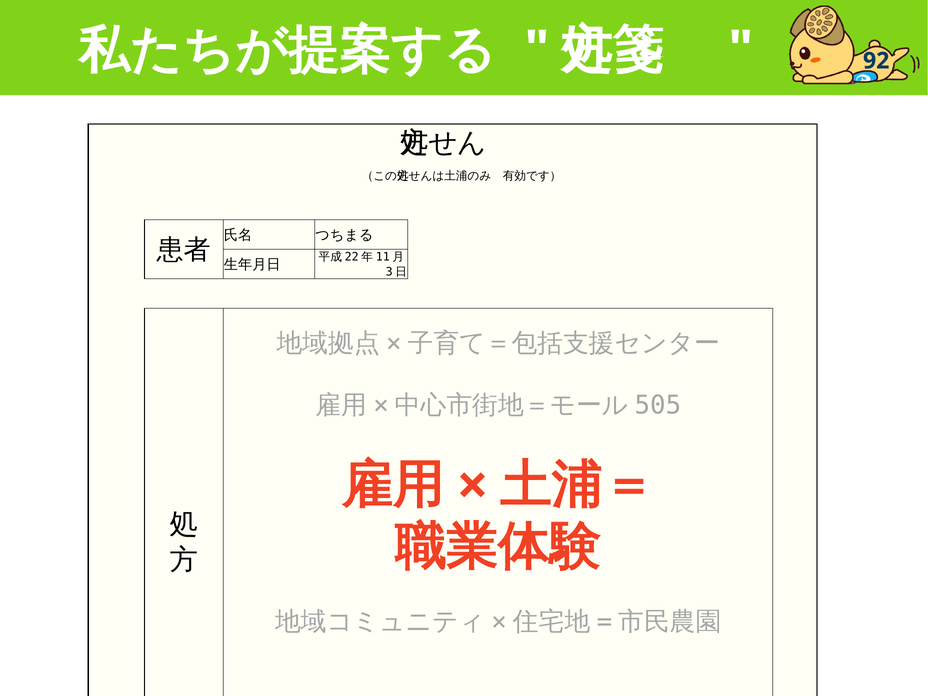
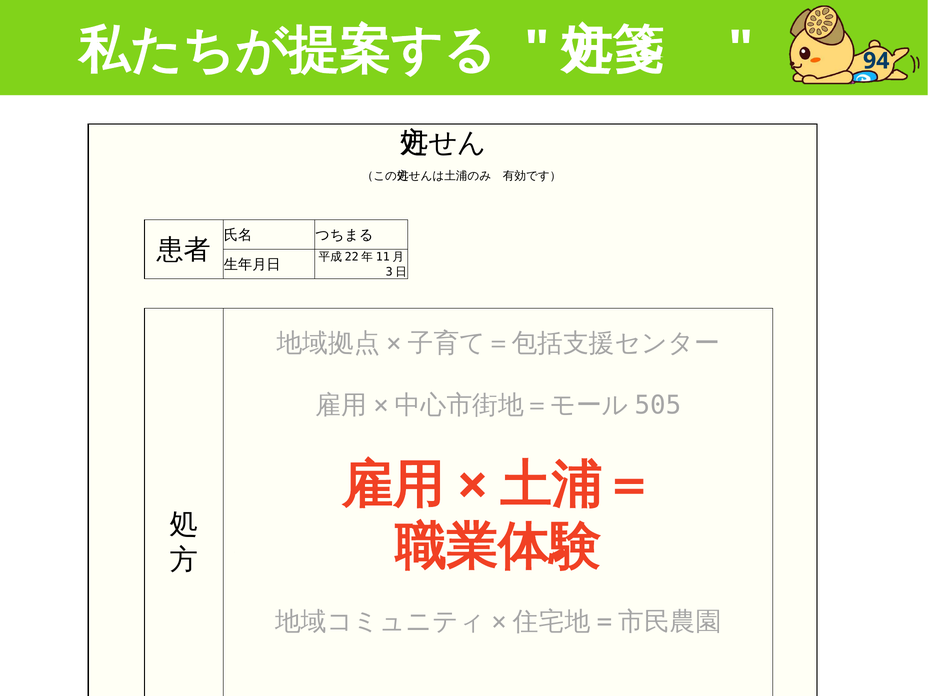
92: 92 -> 94 (876, 61)
